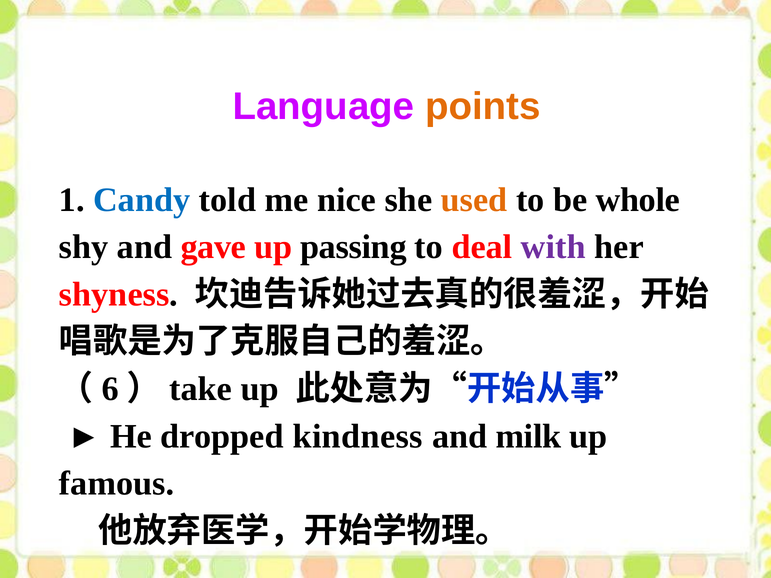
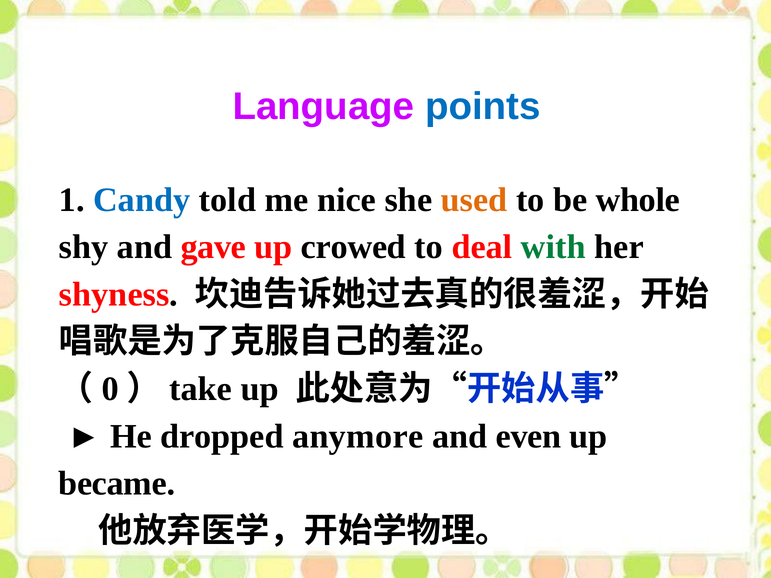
points colour: orange -> blue (483, 107)
passing: passing -> crowed (353, 247)
with colour: purple -> green (553, 247)
6: 6 -> 0 (110, 389)
kindness: kindness -> anymore (358, 436)
milk: milk -> even (528, 436)
famous: famous -> became (117, 484)
